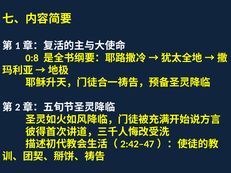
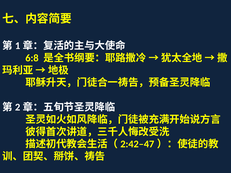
0:8: 0:8 -> 6:8 (32, 58)
